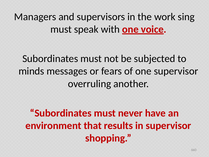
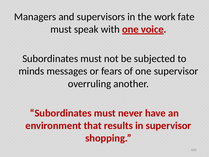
sing: sing -> fate (186, 17)
